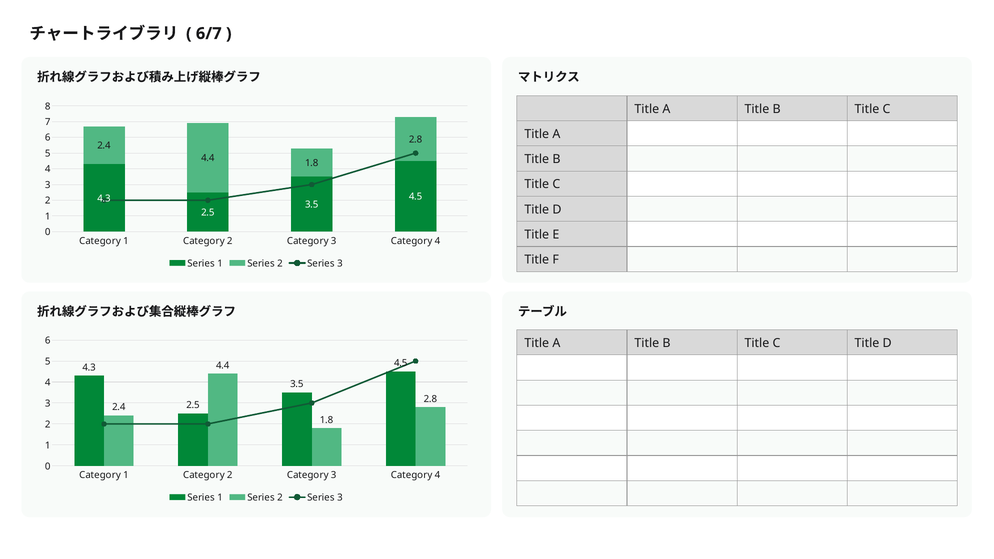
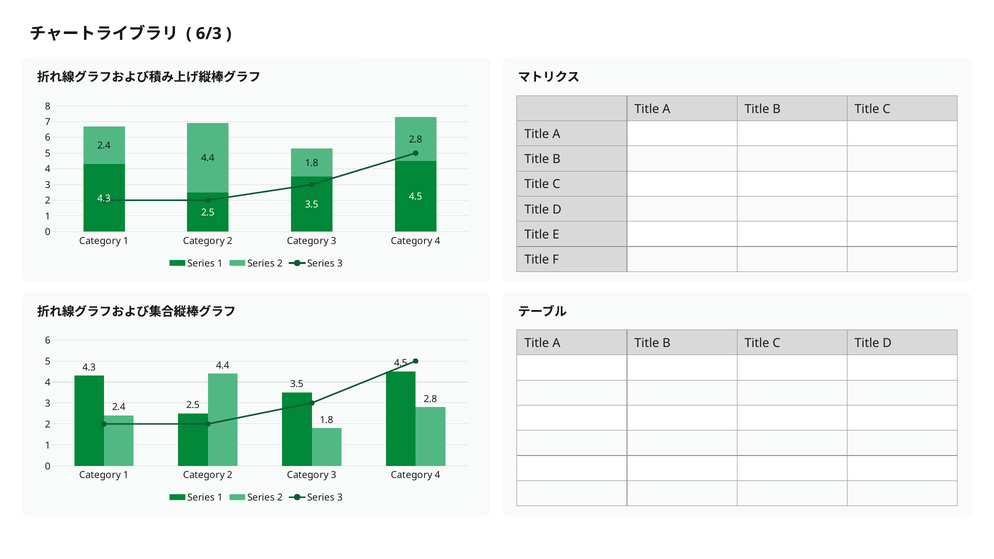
6/7: 6/7 -> 6/3 (209, 34)
